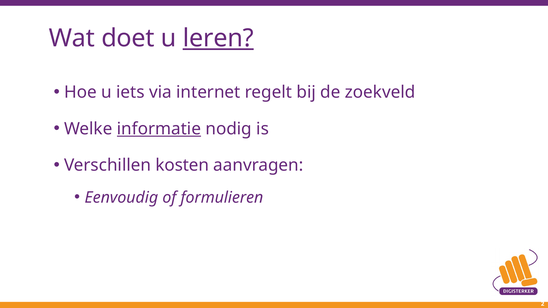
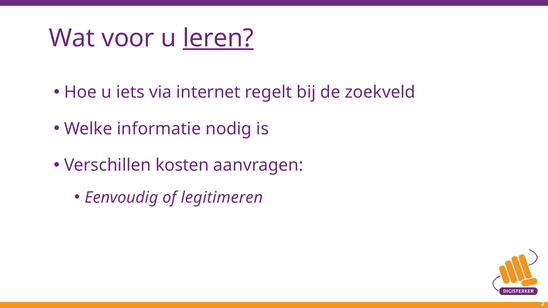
doet: doet -> voor (128, 38)
informatie underline: present -> none (159, 129)
formulieren: formulieren -> legitimeren (222, 198)
